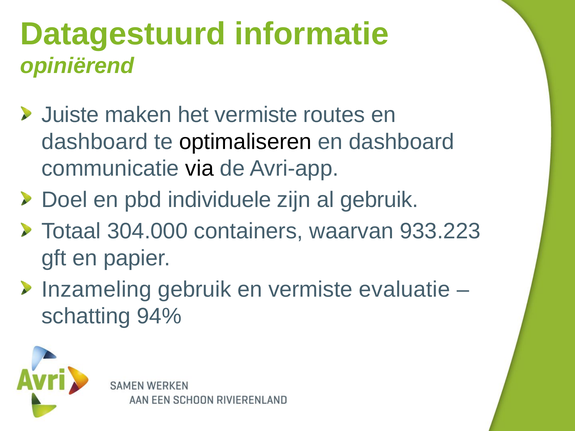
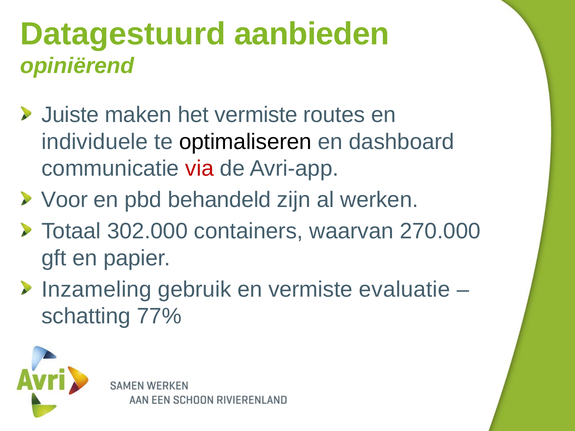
informatie: informatie -> aanbieden (312, 34)
dashboard: dashboard -> individuele (95, 142)
via colour: black -> red (200, 169)
Doel: Doel -> Voor (65, 200)
individuele: individuele -> behandeld (219, 200)
al gebruik: gebruik -> werken (379, 200)
304.000: 304.000 -> 302.000 (147, 231)
933.223: 933.223 -> 270.000 (440, 231)
94%: 94% -> 77% (159, 316)
